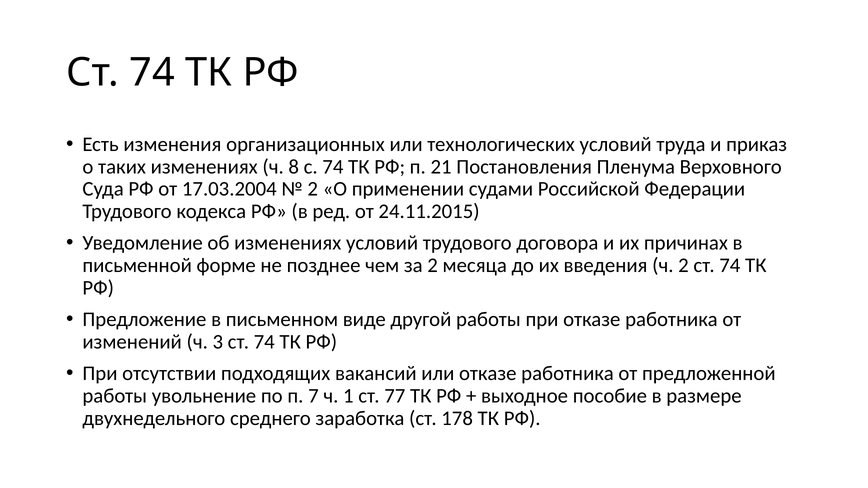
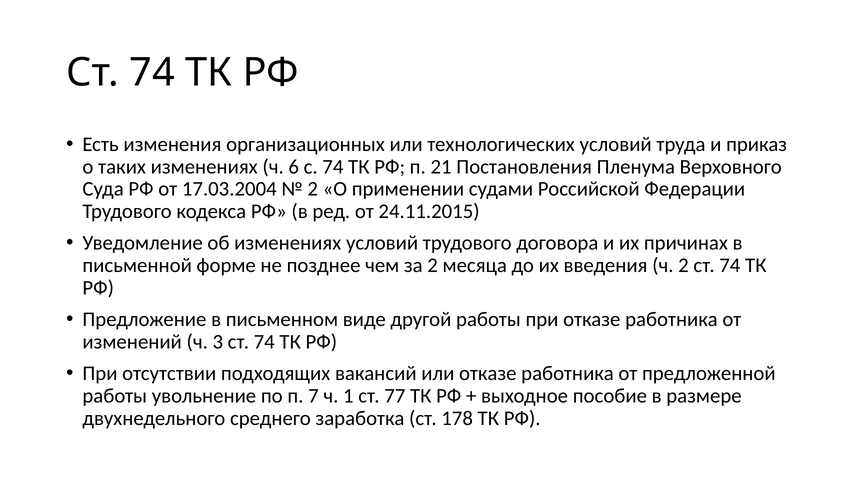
8: 8 -> 6 (294, 167)
